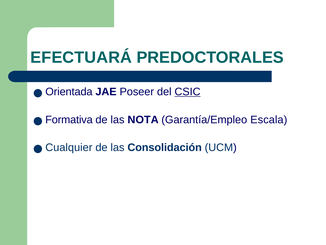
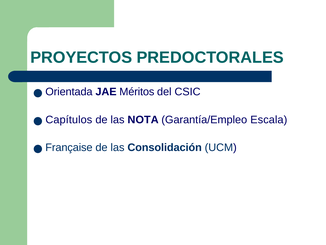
EFECTUARÁ: EFECTUARÁ -> PROYECTOS (81, 57)
Poseer: Poseer -> Méritos (137, 92)
CSIC underline: present -> none (188, 92)
Formativa: Formativa -> Capítulos (69, 119)
Cualquier: Cualquier -> Française (69, 147)
